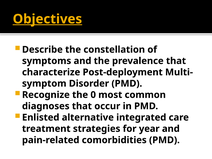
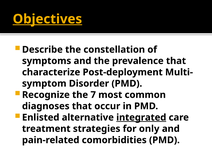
0: 0 -> 7 (93, 95)
integrated underline: none -> present (141, 117)
year: year -> only (149, 129)
